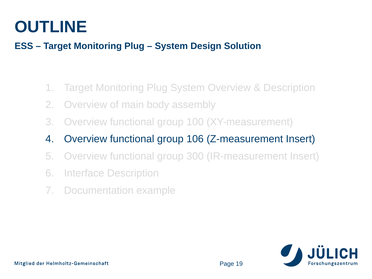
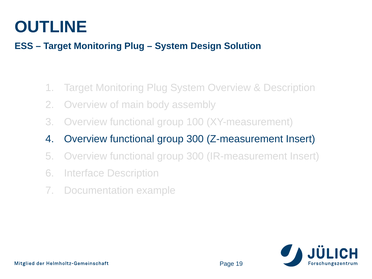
106: 106 -> 300 (195, 139)
